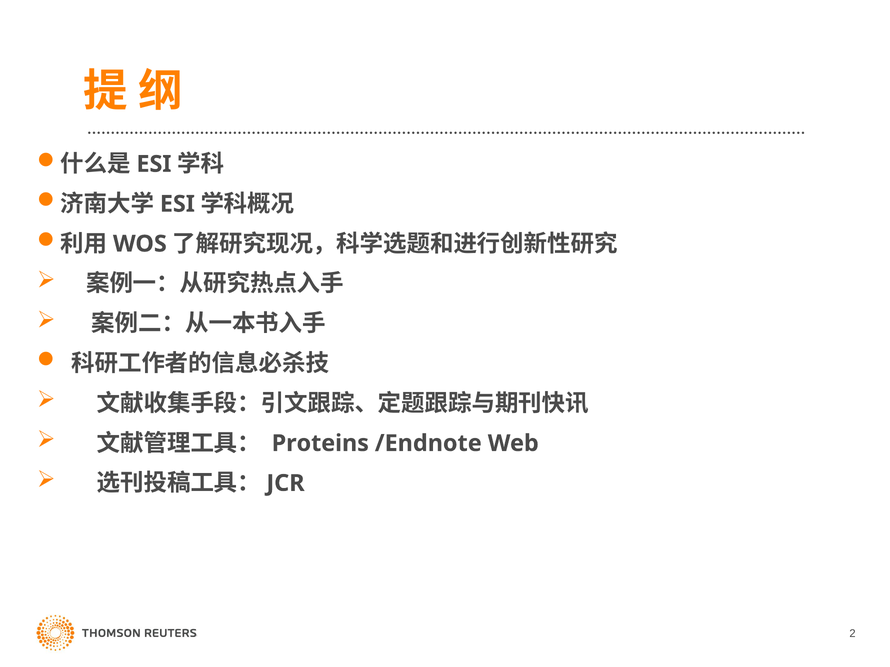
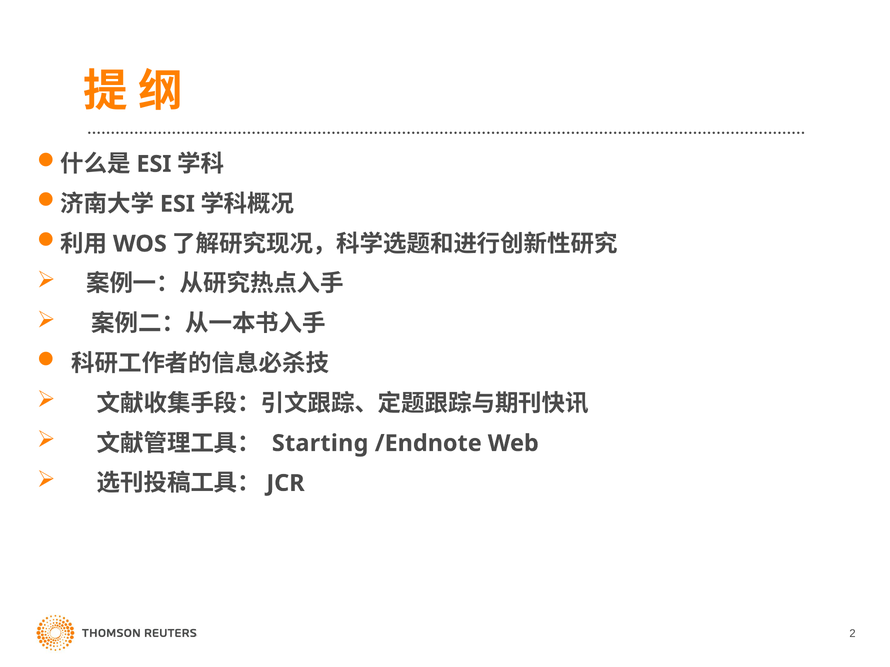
Proteins: Proteins -> Starting (320, 444)
